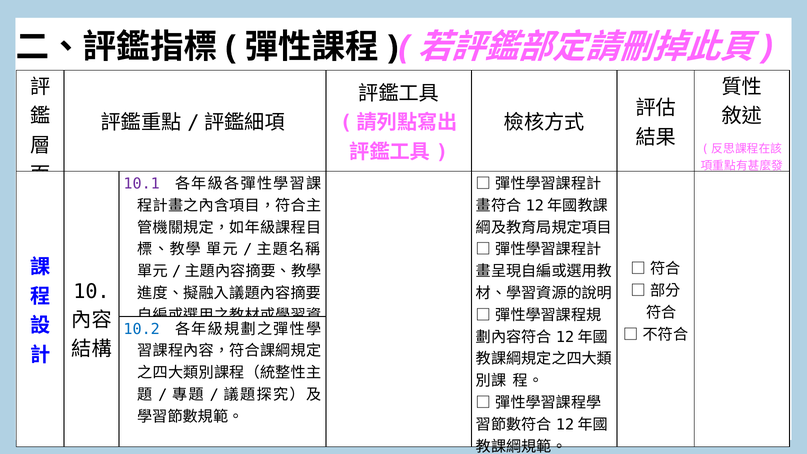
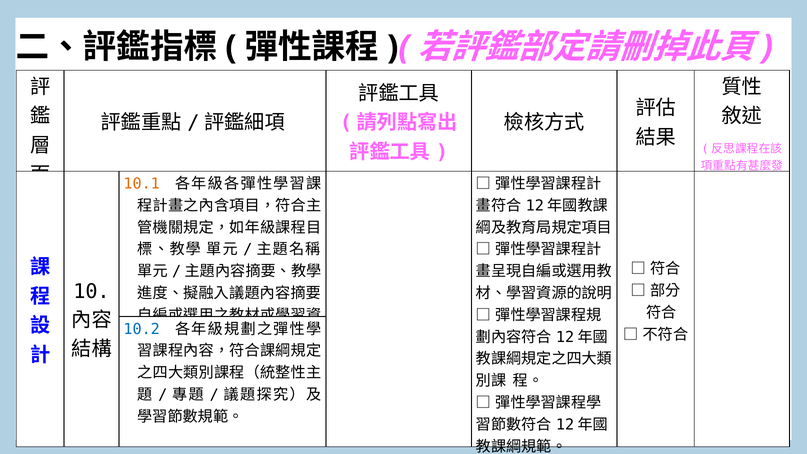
10.1 colour: purple -> orange (142, 184)
